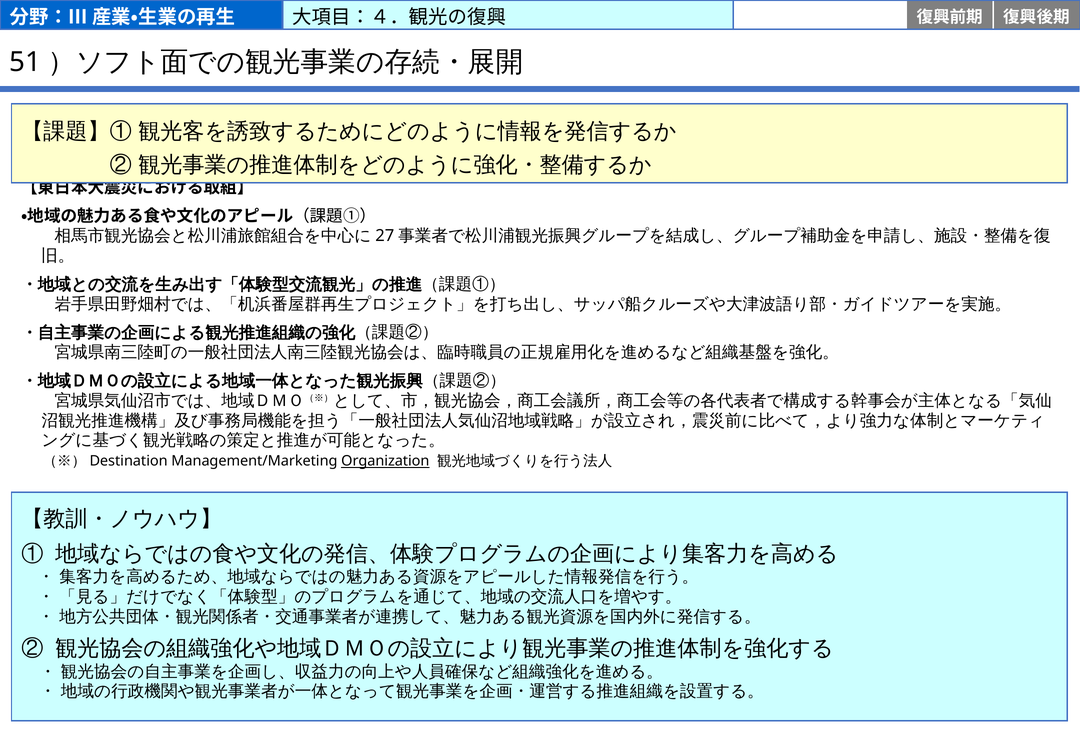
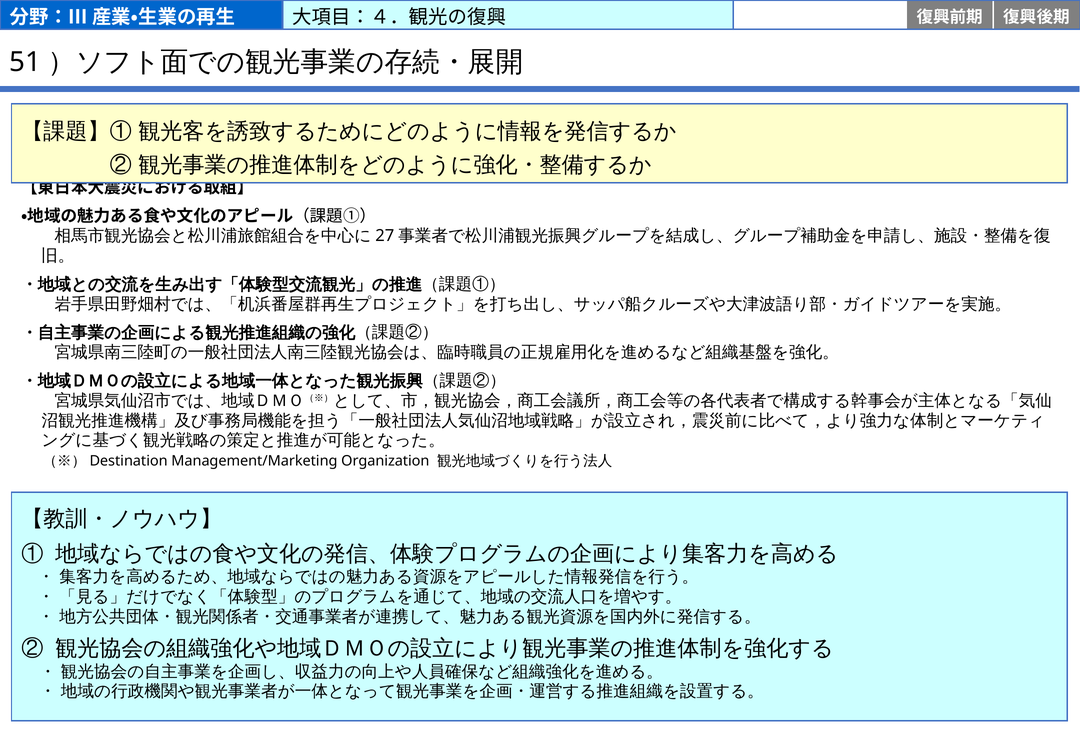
Organization underline: present -> none (385, 461)
